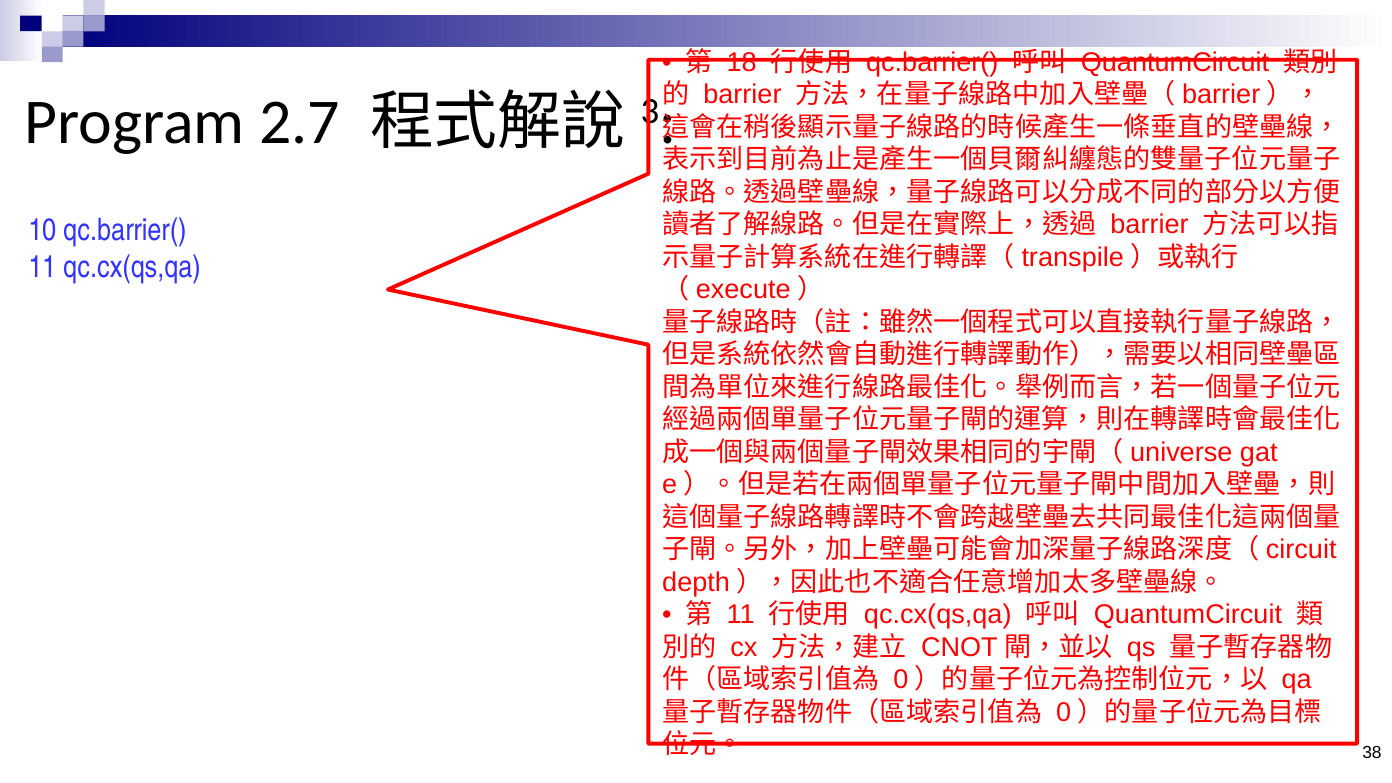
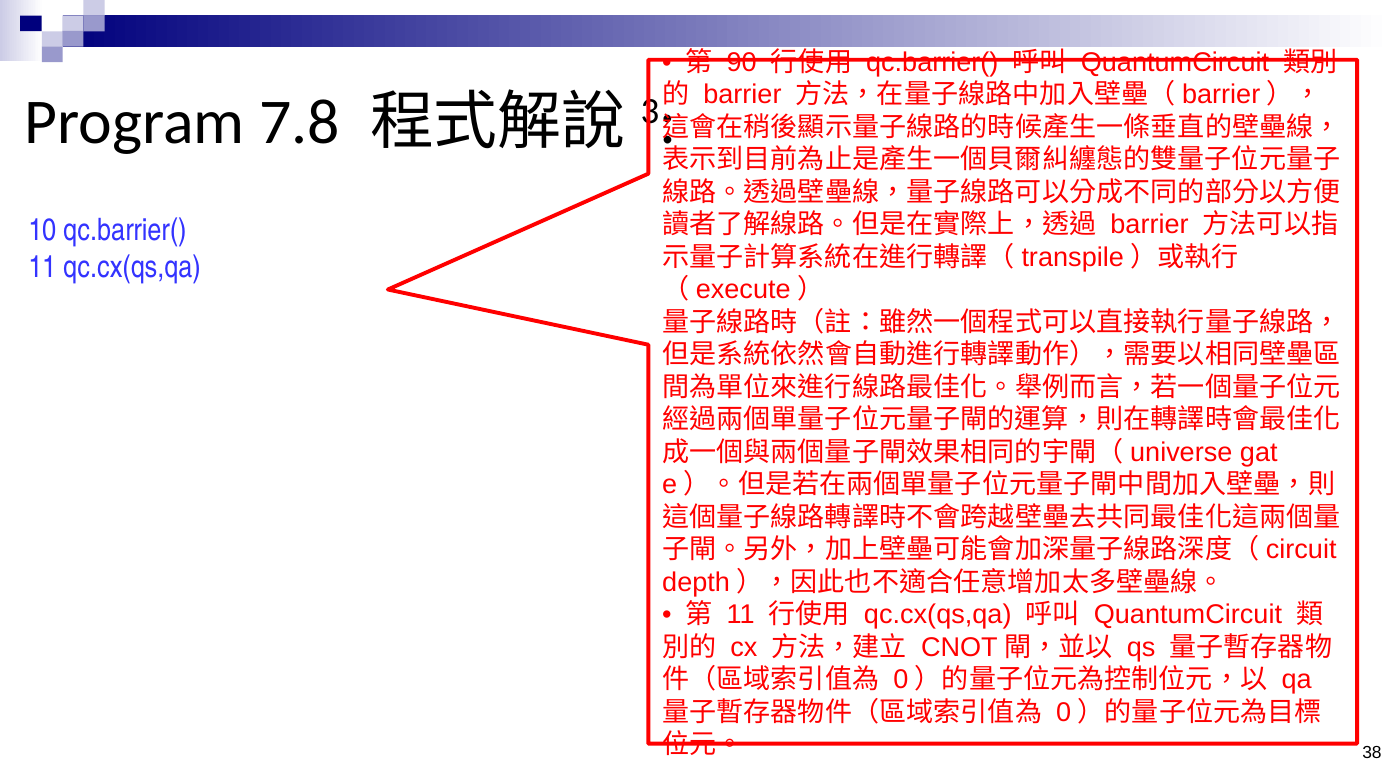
18: 18 -> 90 (742, 62)
2.7: 2.7 -> 7.8 (300, 122)
